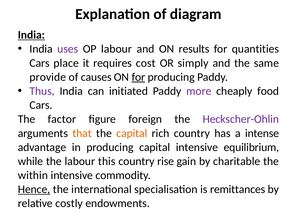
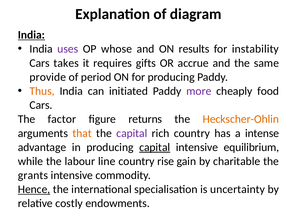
OP labour: labour -> whose (117, 49)
quantities: quantities -> instability (255, 49)
place: place -> takes (66, 63)
cost: cost -> gifts (146, 63)
simply: simply -> accrue (193, 63)
causes: causes -> period (96, 77)
for underline: present -> none (138, 77)
Thus colour: purple -> orange (42, 91)
foreign: foreign -> returns (145, 119)
Heckscher-Ohlin colour: purple -> orange (241, 119)
capital colour: orange -> purple (132, 133)
capital underline: none -> present (155, 147)
this: this -> line (107, 161)
within: within -> grants (33, 175)
remittances: remittances -> uncertainty (238, 189)
